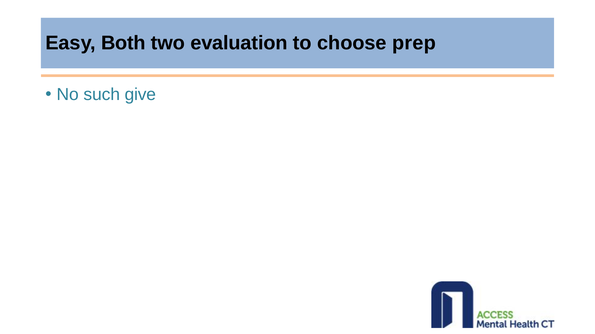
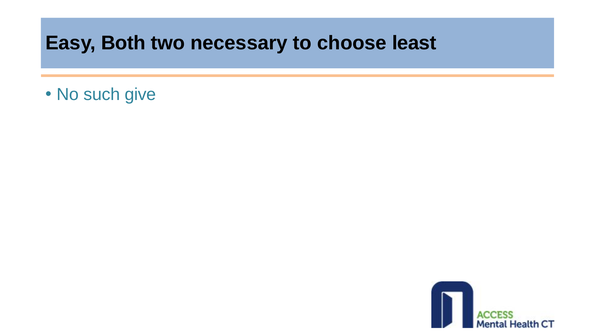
evaluation: evaluation -> necessary (239, 43)
prep: prep -> least (414, 43)
